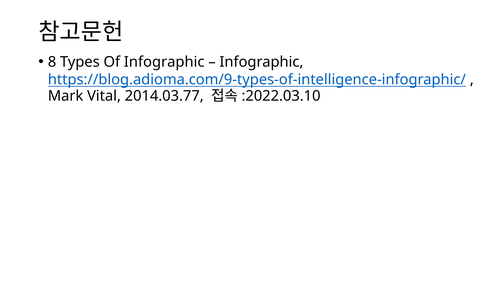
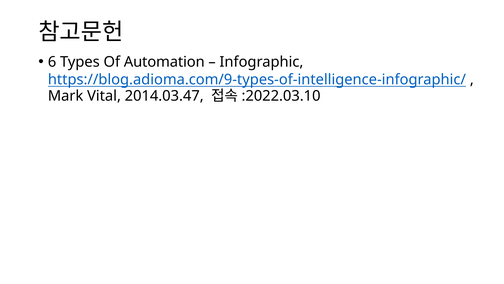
8: 8 -> 6 (52, 62)
Of Infographic: Infographic -> Automation (164, 62)
2014.03.77: 2014.03.77 -> 2014.03.47 (164, 96)
